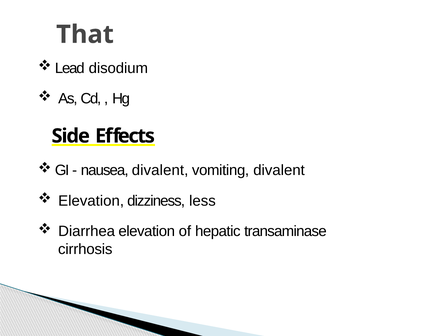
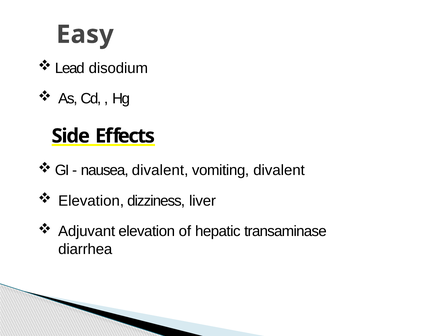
That: That -> Easy (85, 34)
less: less -> liver (203, 201)
Diarrhea: Diarrhea -> Adjuvant (87, 231)
cirrhosis: cirrhosis -> diarrhea (85, 249)
